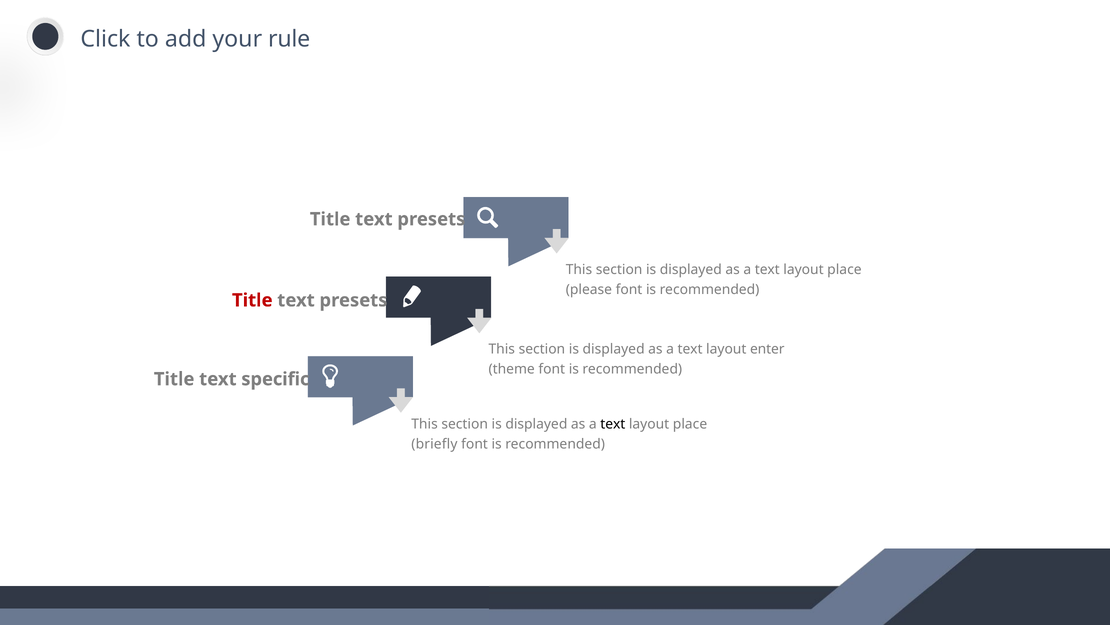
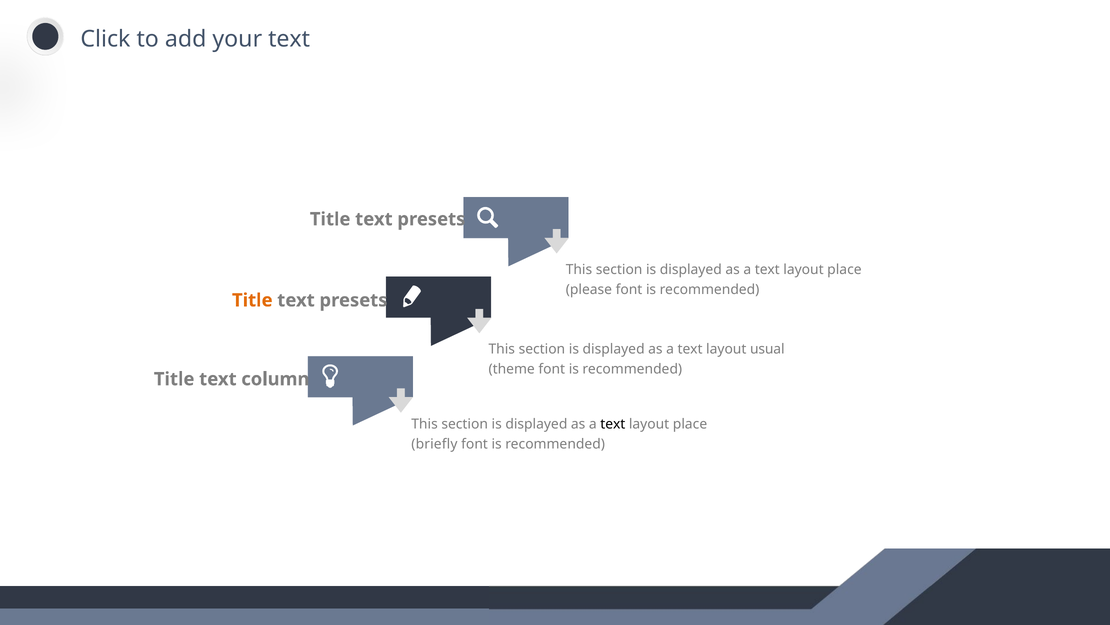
rule: rule -> text (289, 39)
Title colour: red -> orange (252, 300)
enter: enter -> usual (767, 349)
specific: specific -> column (275, 379)
